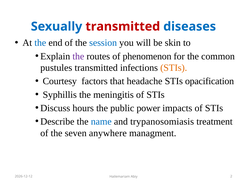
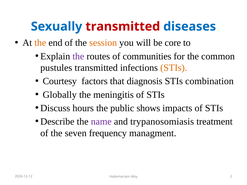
the colour: blue -> orange (40, 43)
session colour: blue -> orange (103, 43)
skin: skin -> core (173, 43)
phenomenon: phenomenon -> communities (147, 56)
headache: headache -> diagnosis (145, 81)
opacification: opacification -> combination (209, 81)
Syphillis: Syphillis -> Globally (60, 95)
power: power -> shows (148, 108)
name colour: blue -> purple (101, 122)
anywhere: anywhere -> frequency (108, 133)
